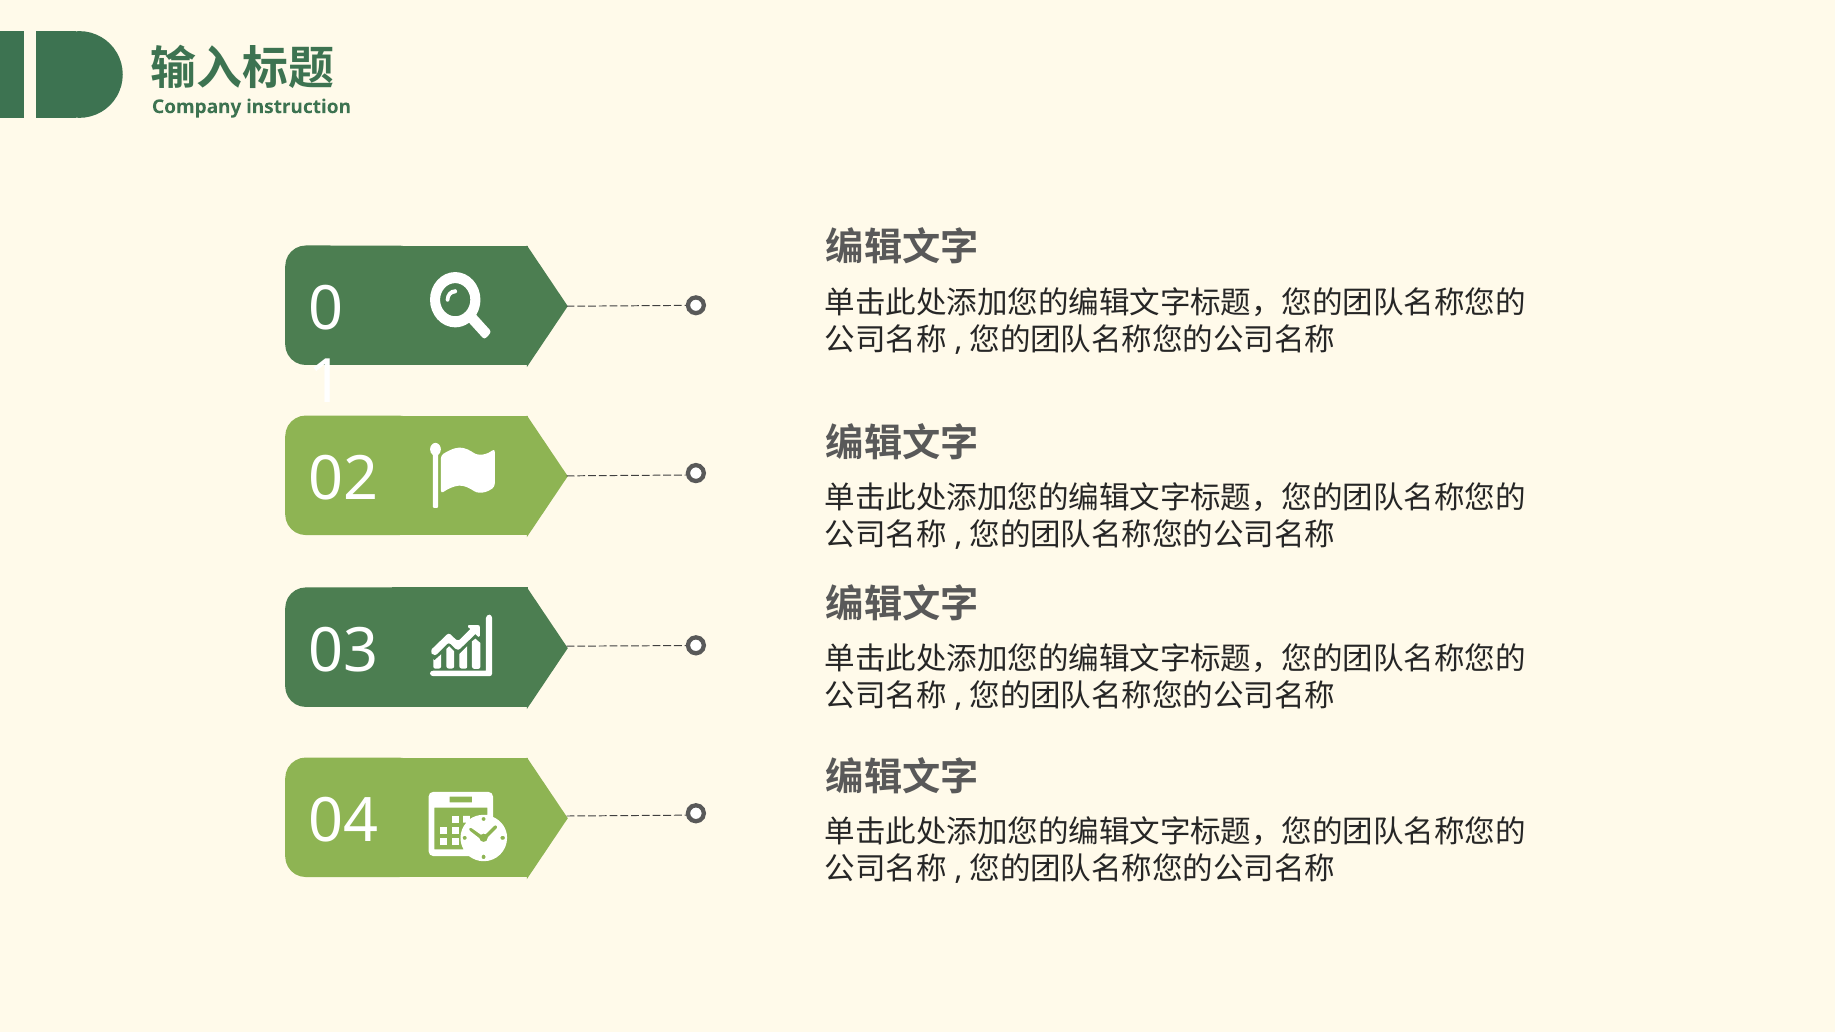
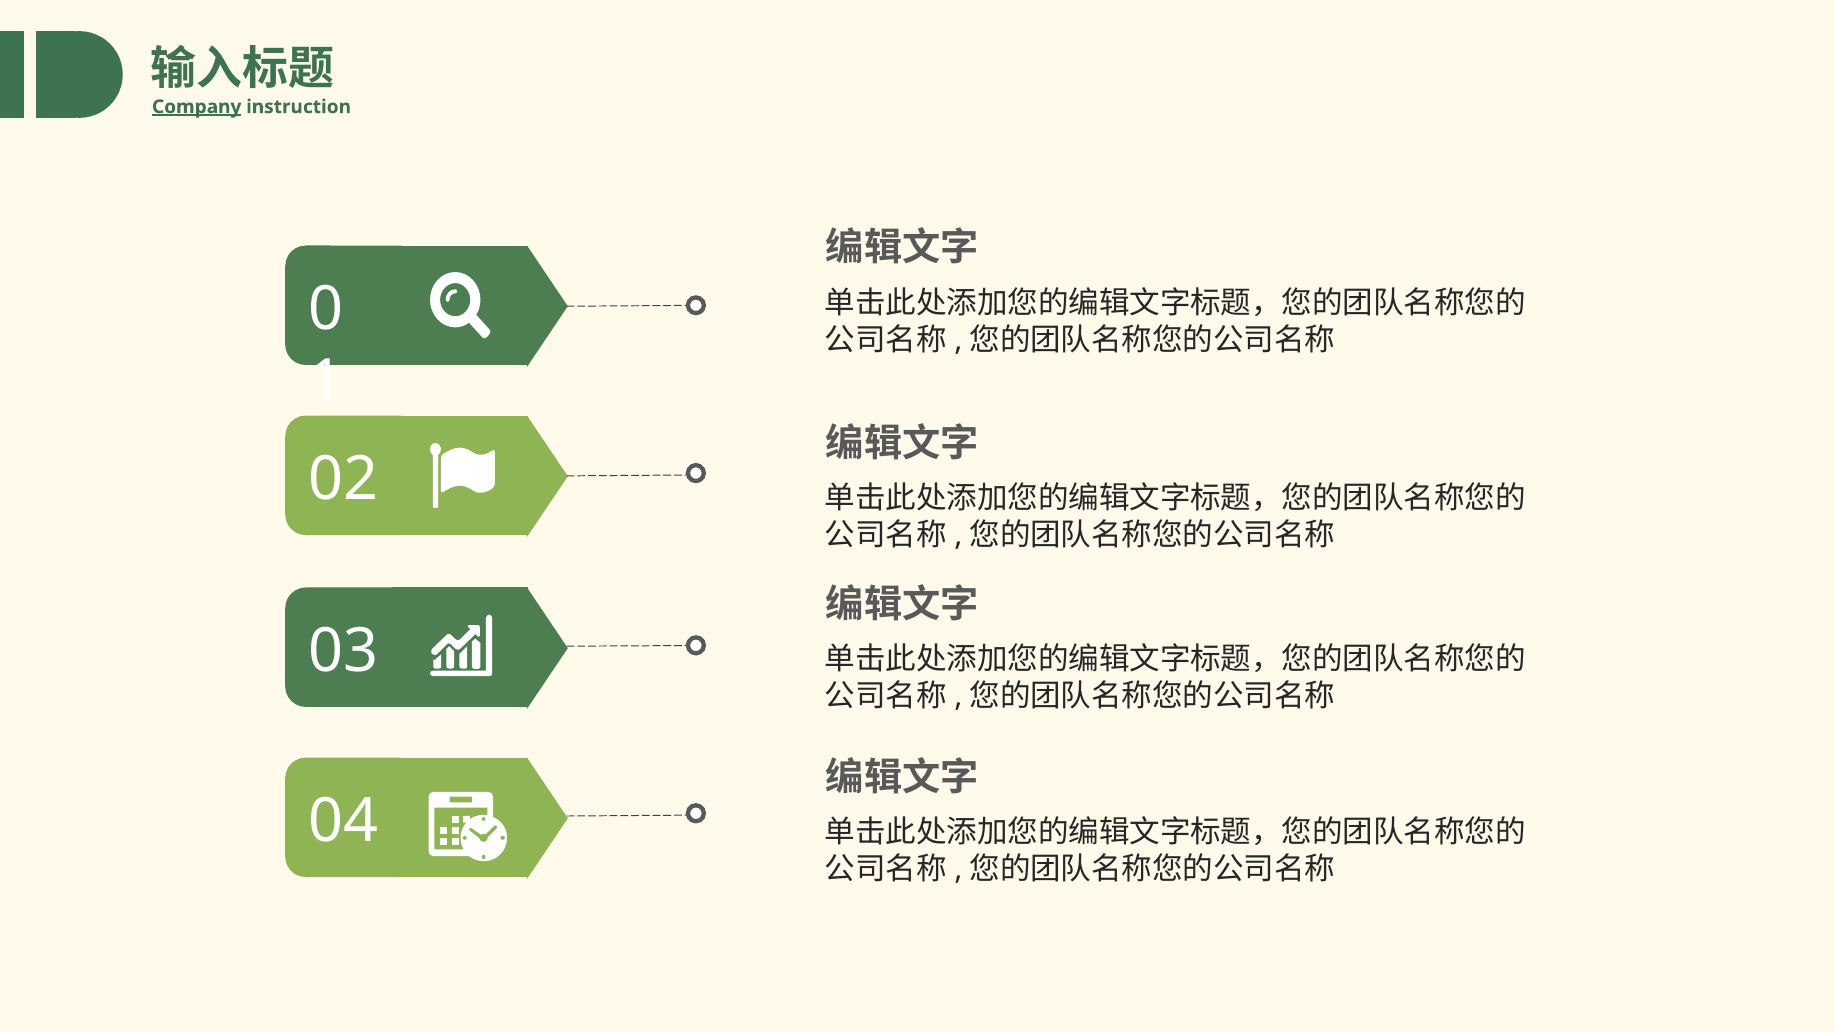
Company underline: none -> present (197, 107)
